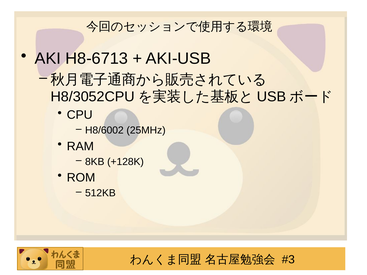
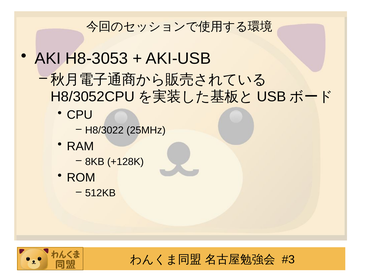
H8-6713: H8-6713 -> H8-3053 (97, 59)
H8/6002: H8/6002 -> H8/3022 (104, 130)
